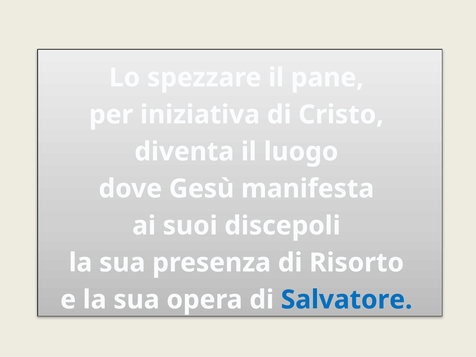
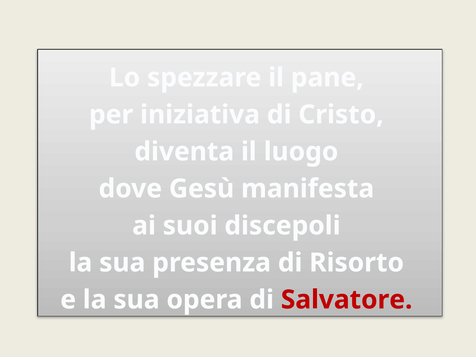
Salvatore colour: blue -> red (347, 300)
